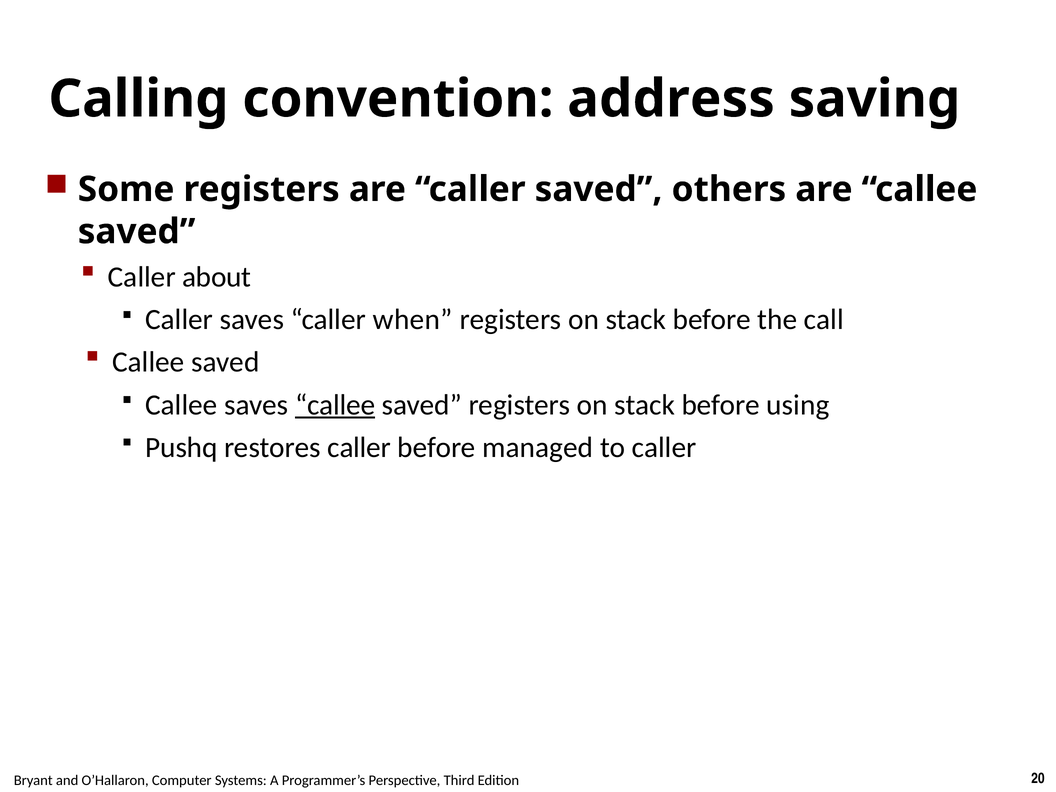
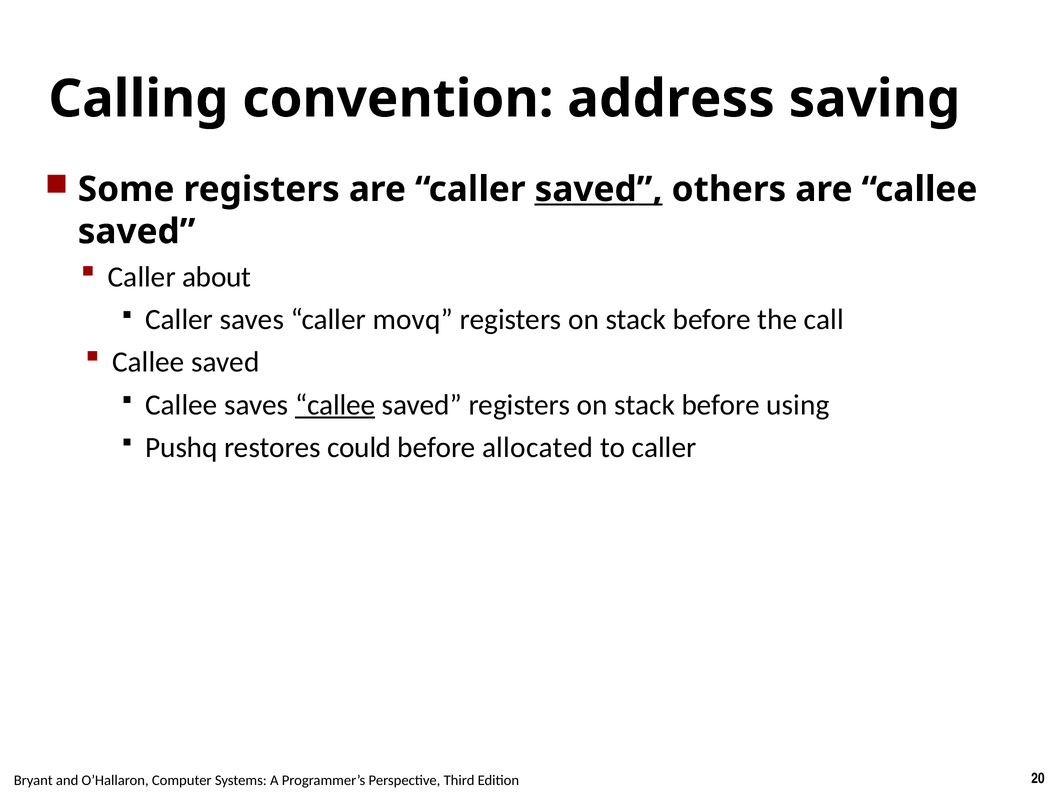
saved underline: none -> present (599, 189)
when: when -> movq (413, 320)
restores caller: caller -> could (359, 447)
managed: managed -> allocated (538, 447)
